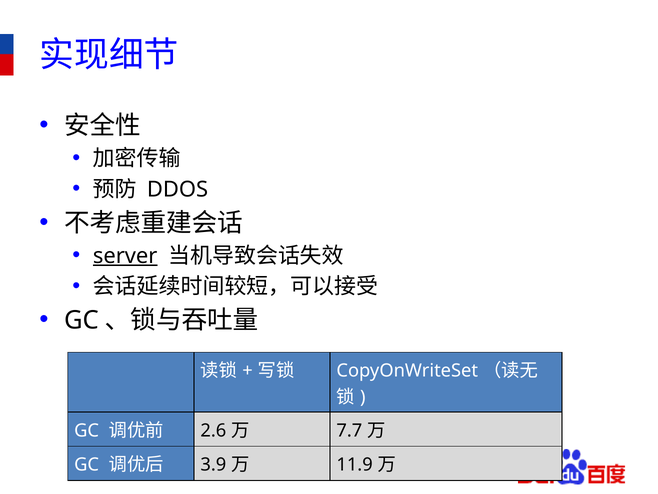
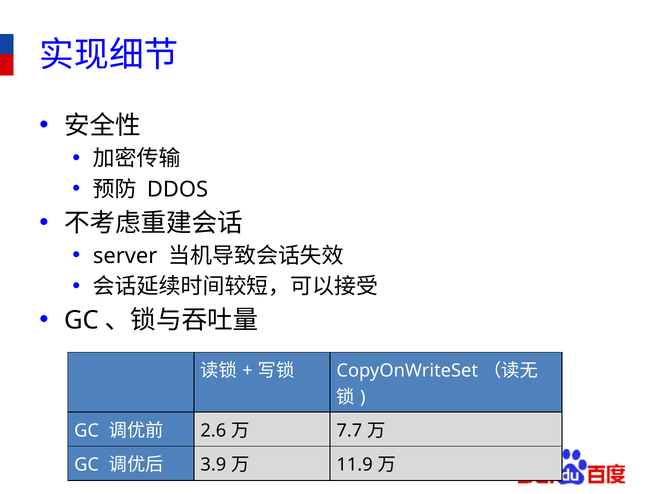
server underline: present -> none (125, 256)
